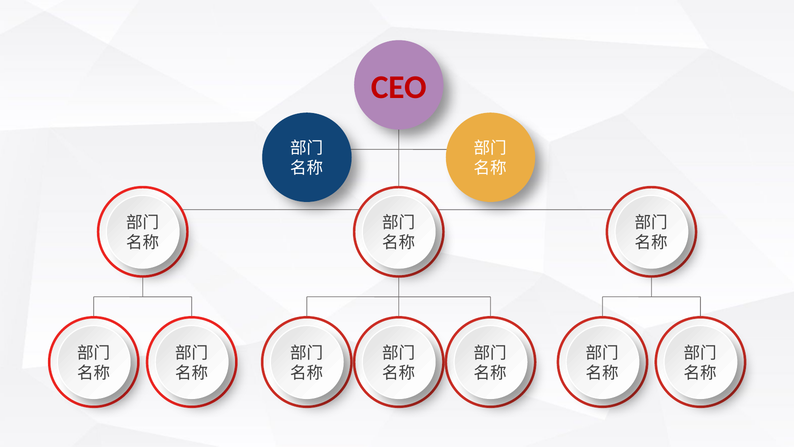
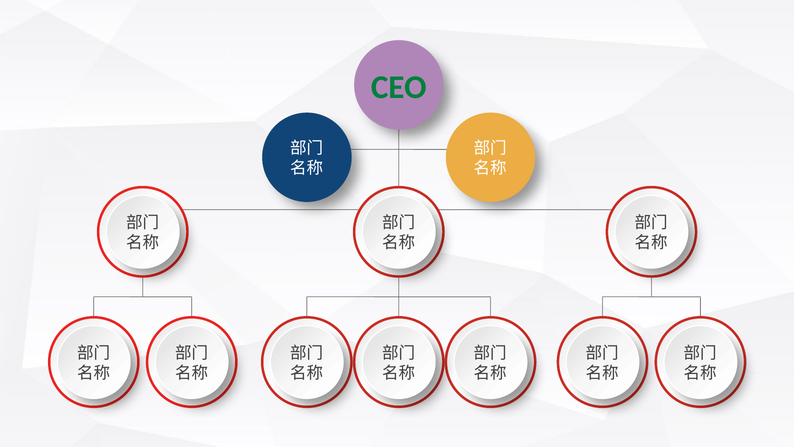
CEO colour: red -> green (399, 87)
